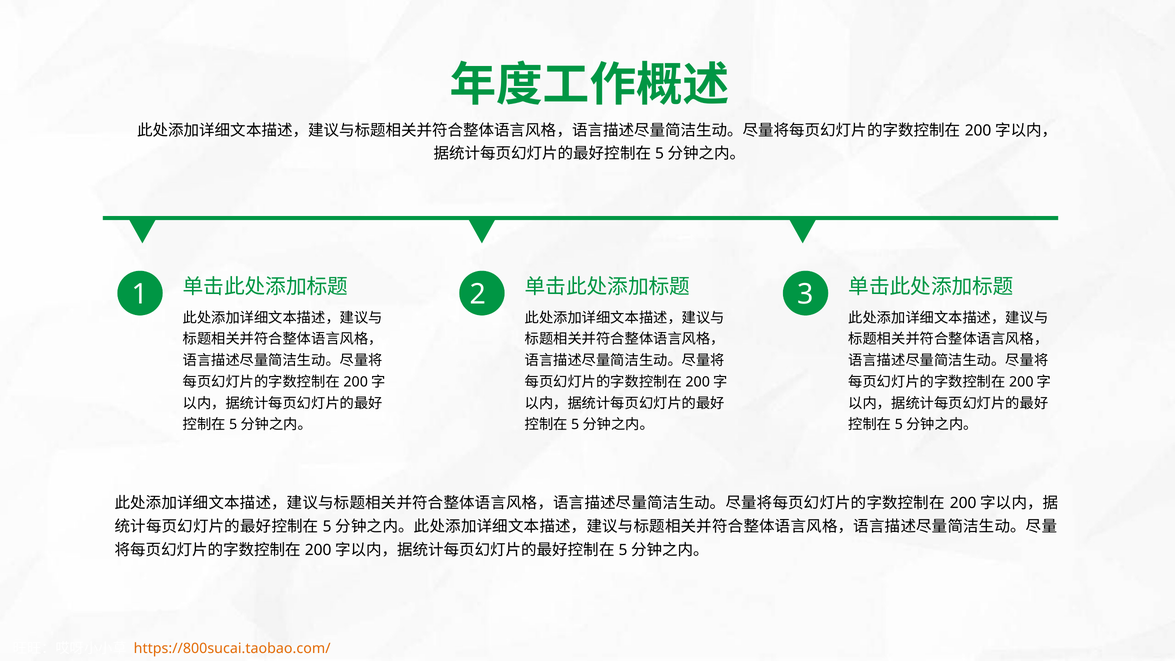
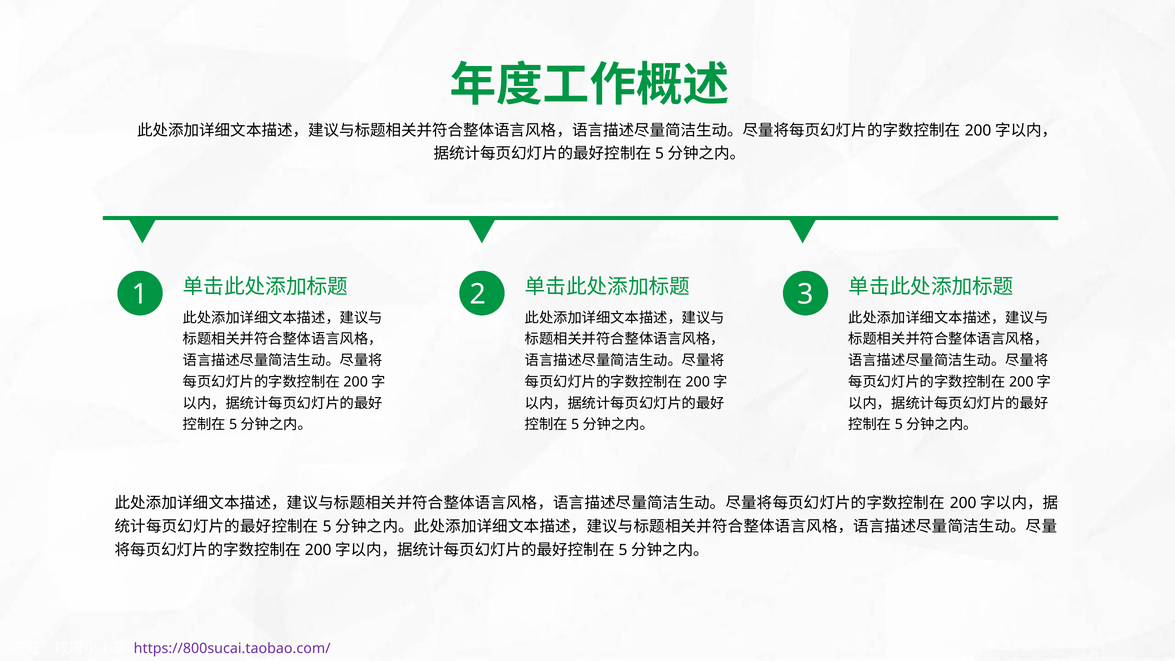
https://800sucai.taobao.com/ colour: orange -> purple (232, 648)
